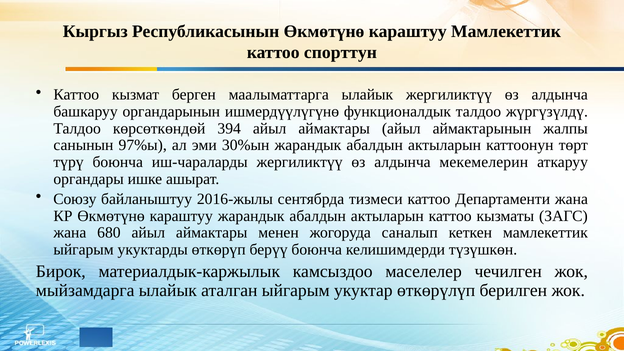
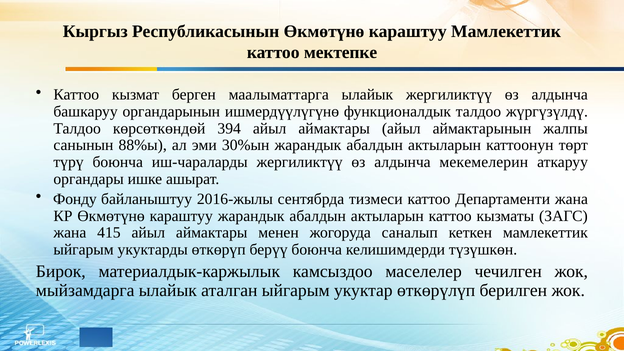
спорттун: спорттун -> мектепке (341, 52)
97%ы: 97%ы -> 88%ы (143, 145)
Союзу: Союзу -> Фонду (75, 199)
680: 680 -> 415 (109, 233)
